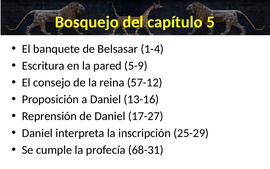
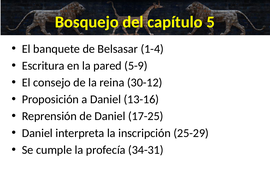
57-12: 57-12 -> 30-12 (145, 82)
17-27: 17-27 -> 17-25 (146, 116)
68-31: 68-31 -> 34-31 (146, 150)
